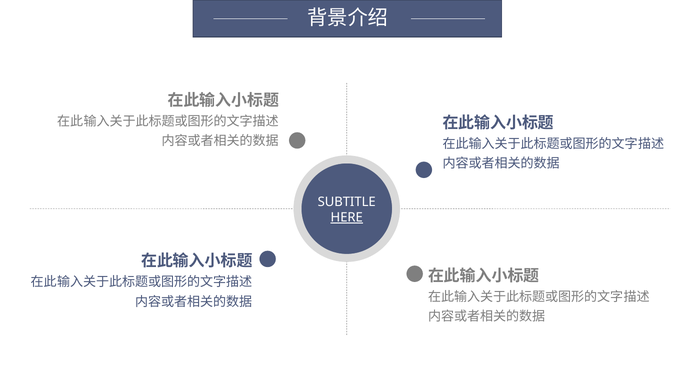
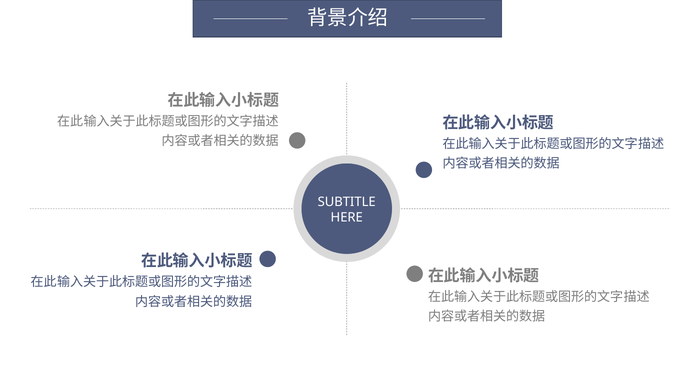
HERE underline: present -> none (347, 217)
